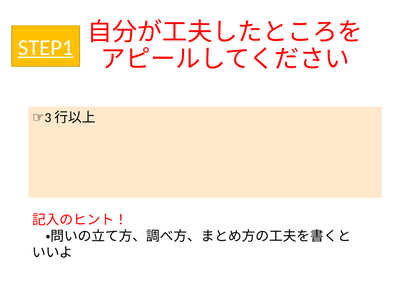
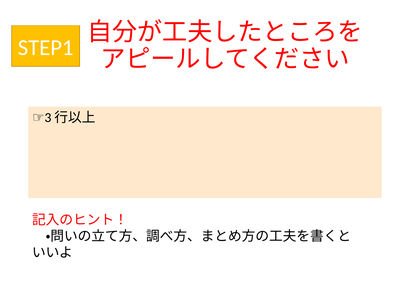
STEP1 underline: present -> none (46, 48)
